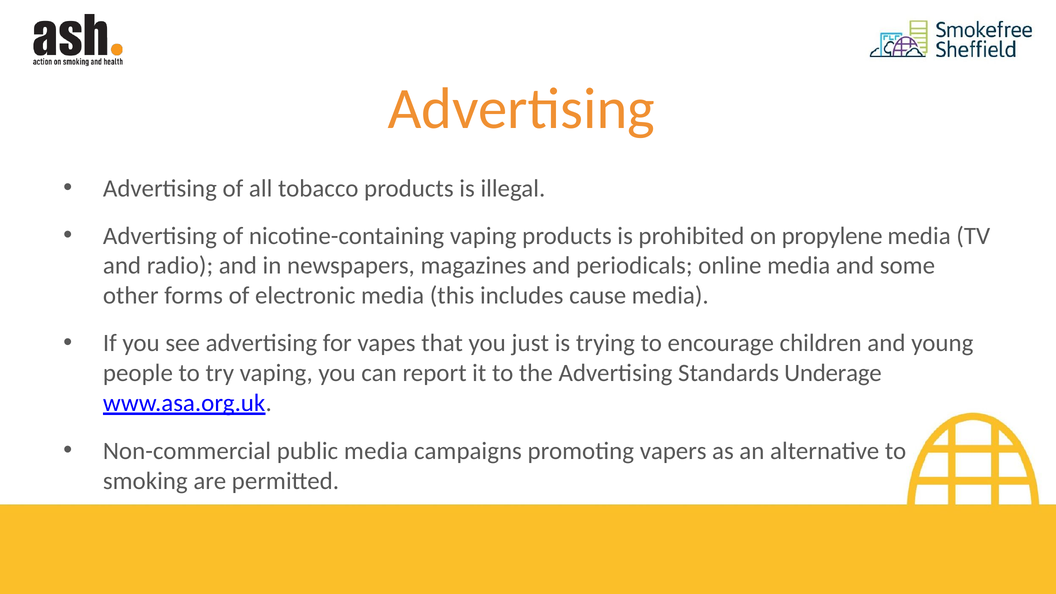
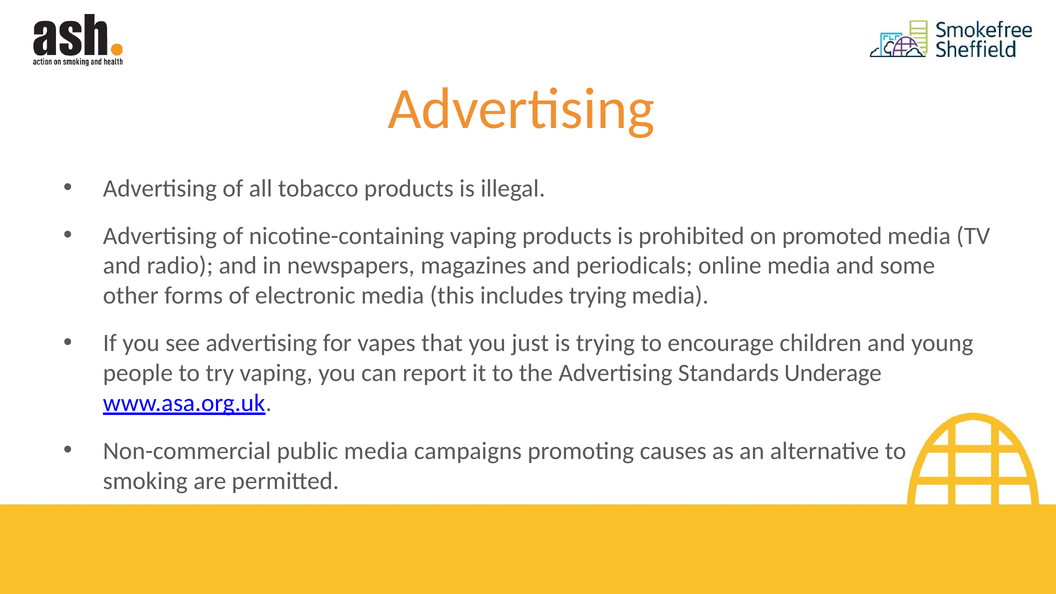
propylene: propylene -> promoted (832, 236)
includes cause: cause -> trying (598, 296)
vapers: vapers -> causes (673, 451)
